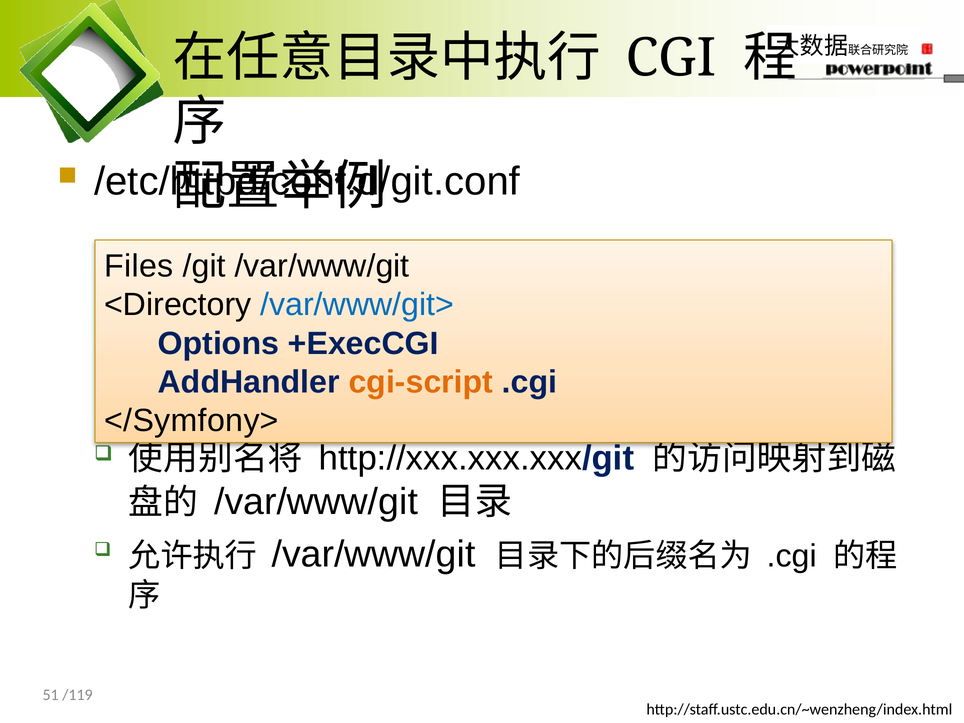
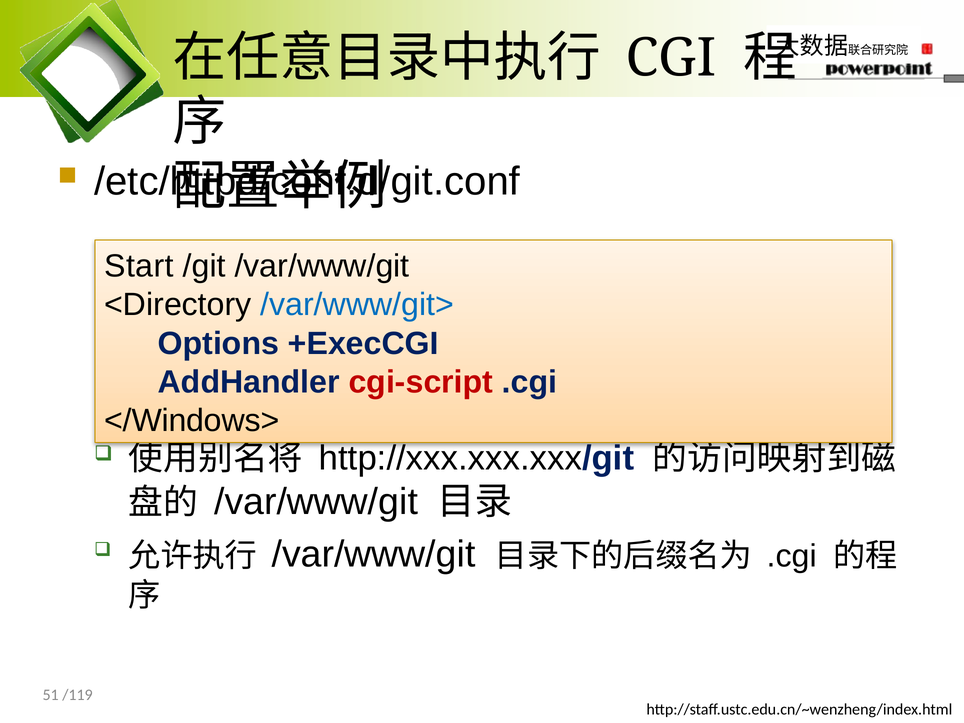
Files: Files -> Start (139, 266)
cgi-script colour: orange -> red (421, 382)
</Symfony>: </Symfony> -> </Windows> (192, 421)
